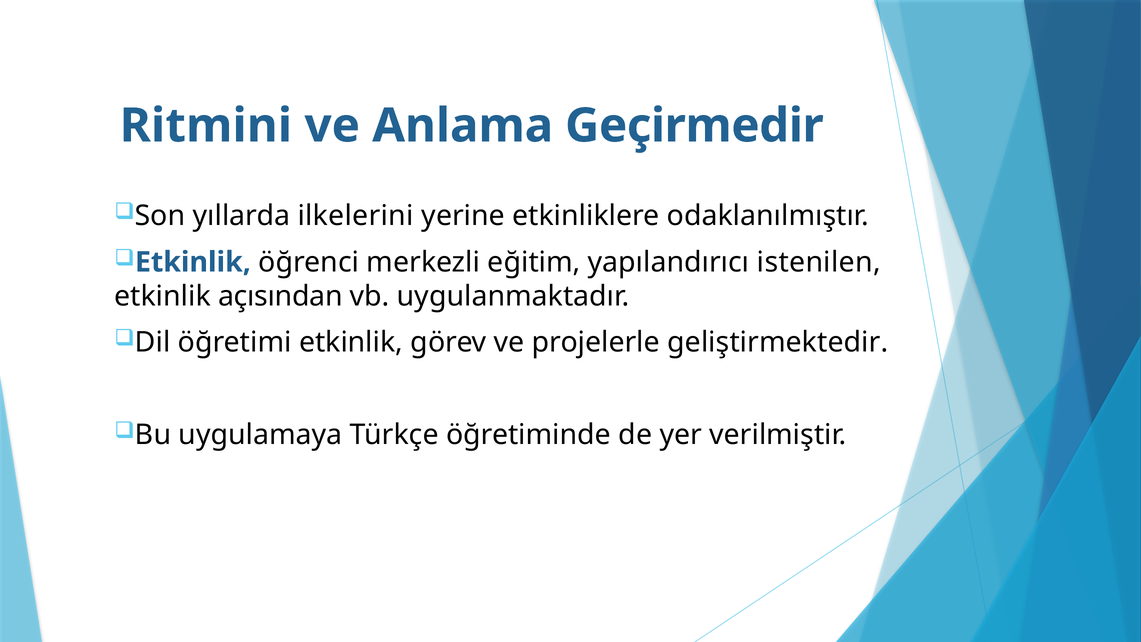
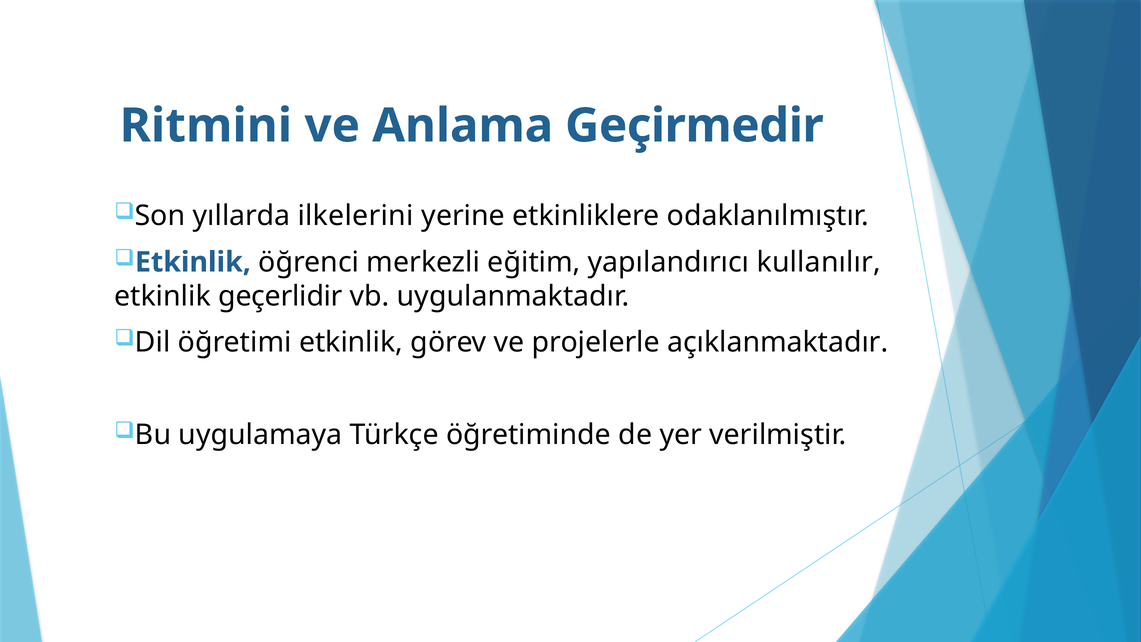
istenilen: istenilen -> kullanılır (819, 262)
açısından: açısından -> geçerlidir (281, 296)
geliştirmektedir: geliştirmektedir -> açıklanmaktadır (778, 342)
